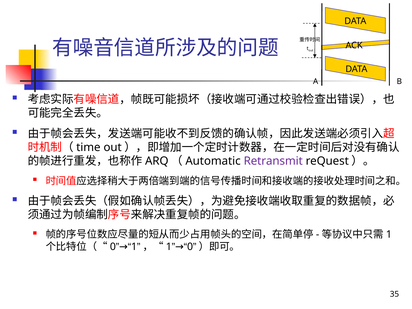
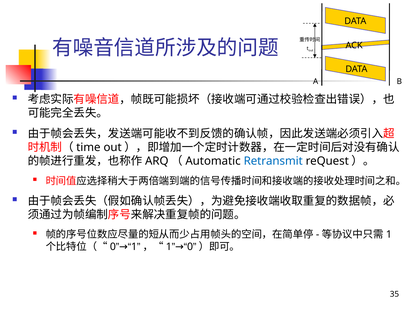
Retransmit colour: purple -> blue (273, 161)
